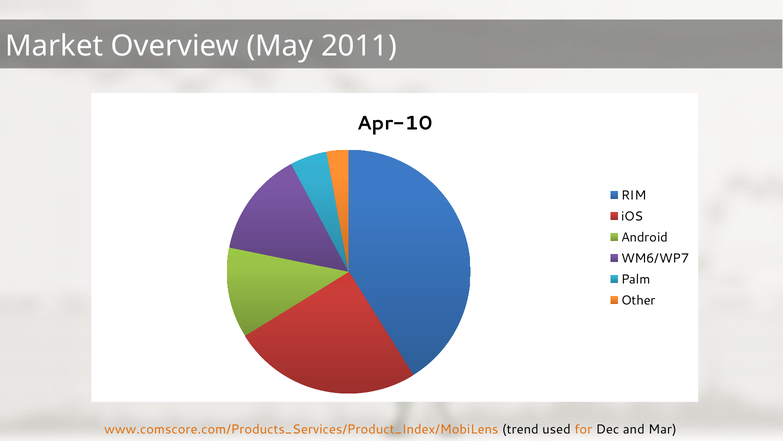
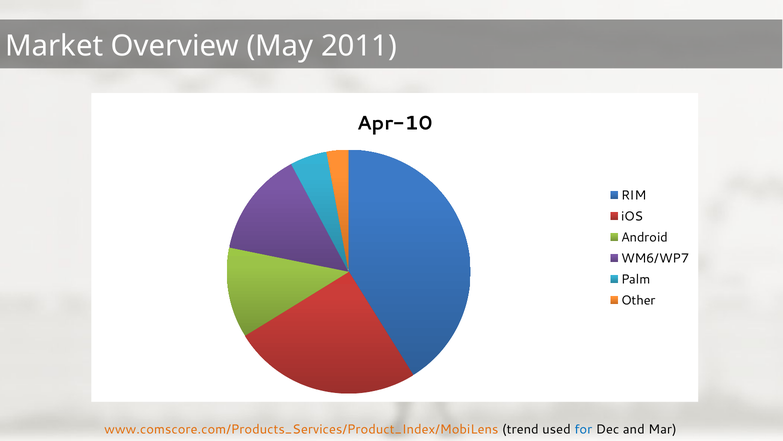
for colour: orange -> blue (583, 429)
